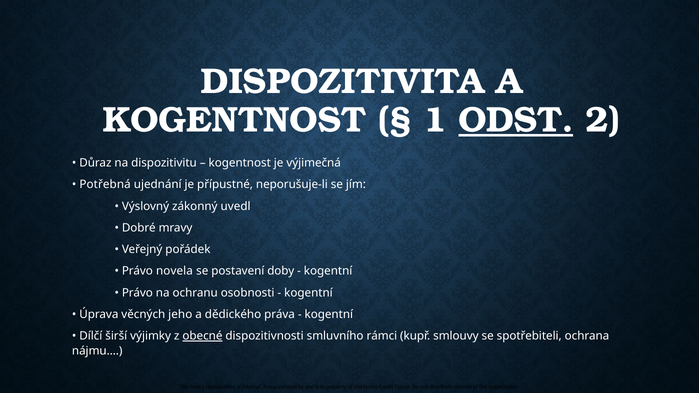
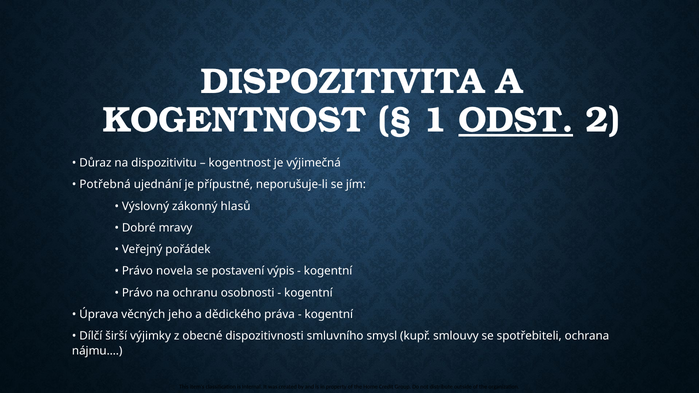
uvedl: uvedl -> hlasů (236, 206)
doby: doby -> výpis (281, 271)
obecné underline: present -> none (202, 336)
rámci: rámci -> smysl (382, 336)
